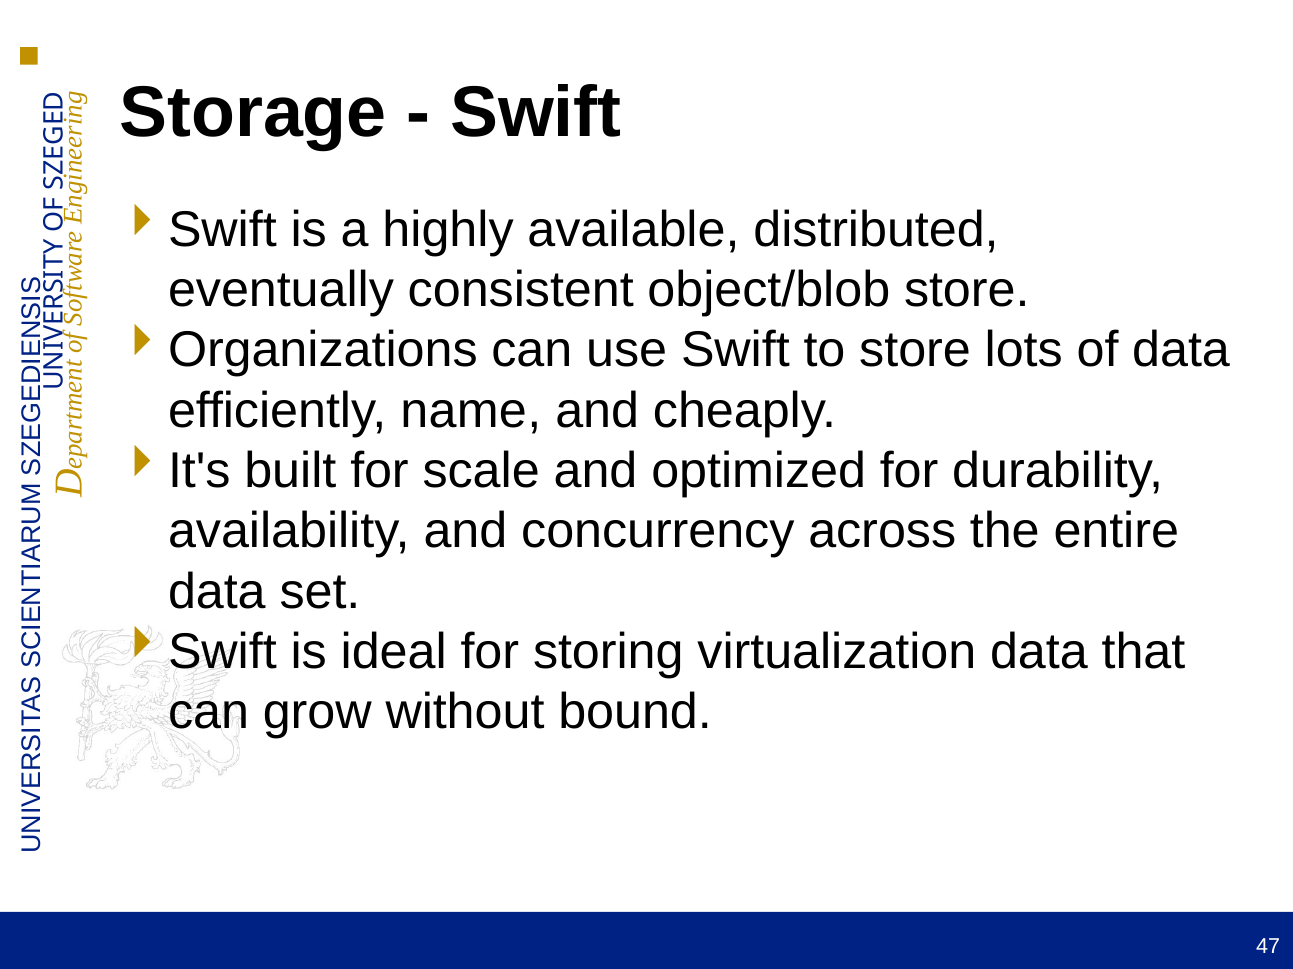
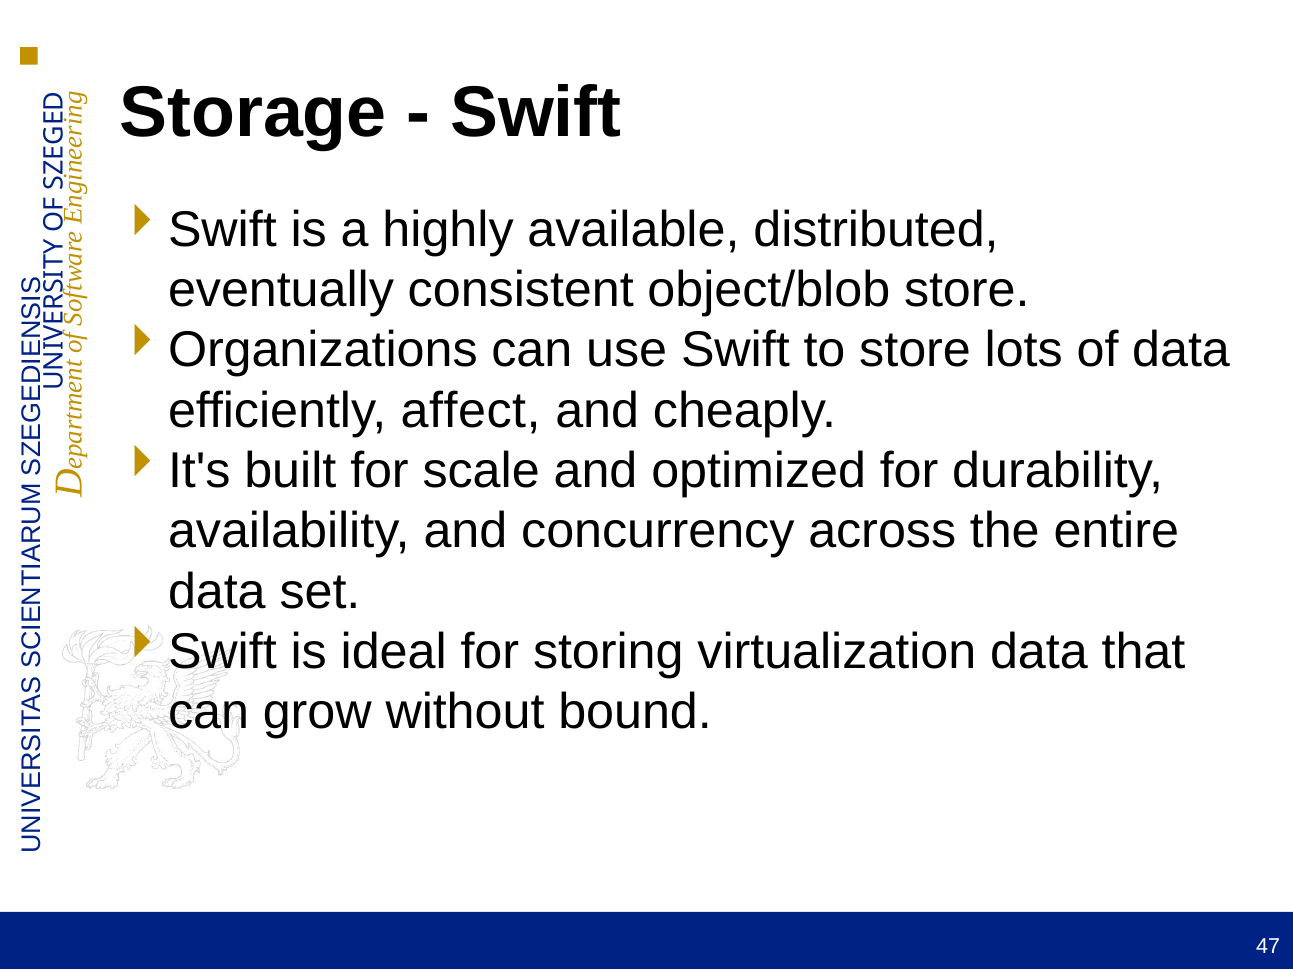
name: name -> affect (471, 411)
